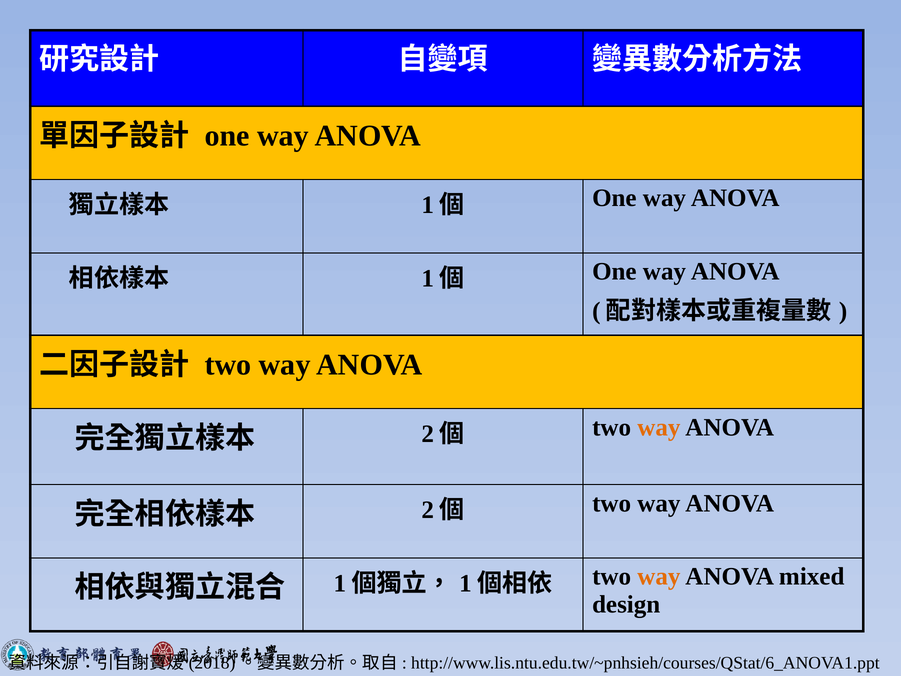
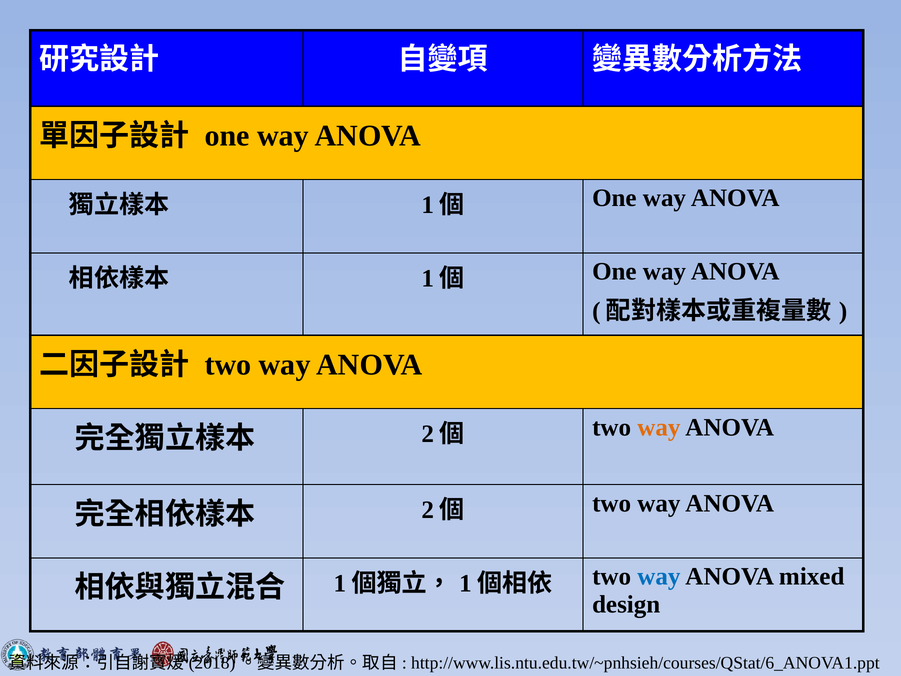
way colour: orange -> blue (659, 576)
